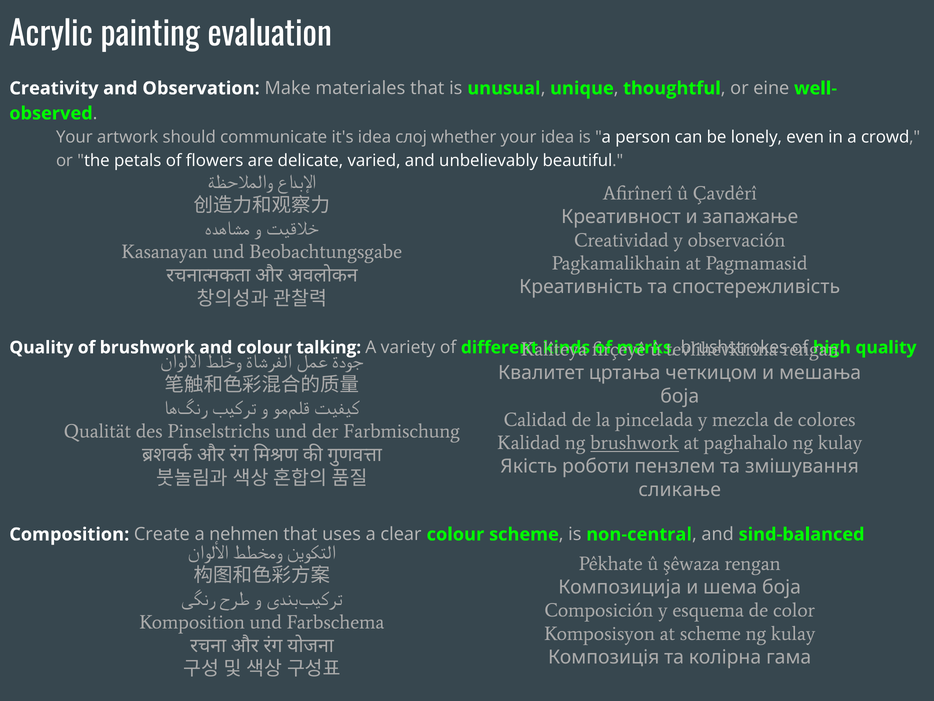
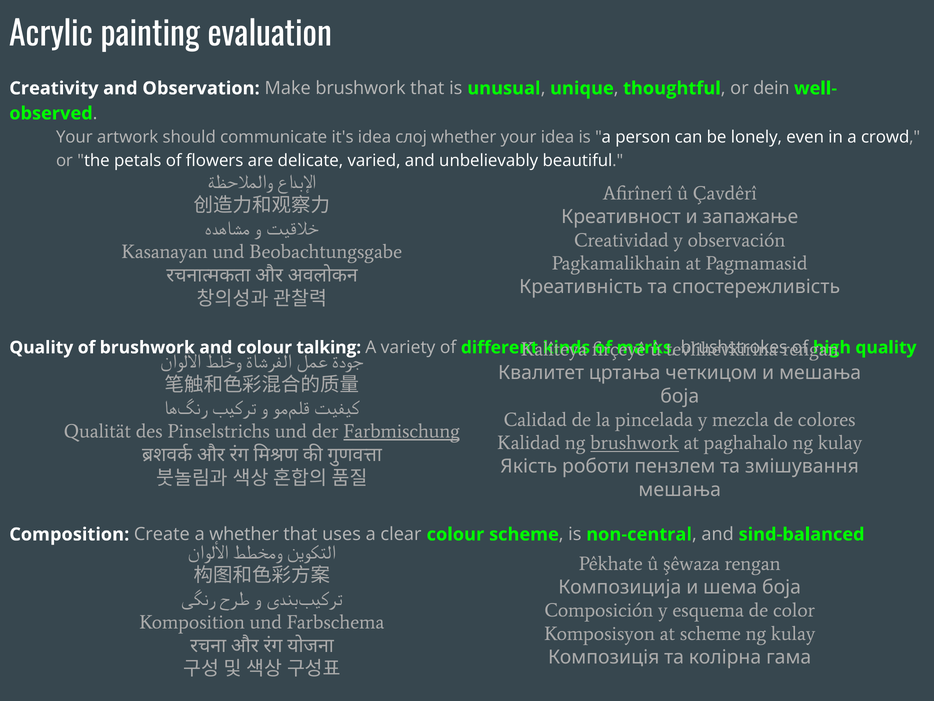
Make materiales: materiales -> brushwork (360, 88)
eine: eine -> dein (771, 88)
Farbmischung underline: none -> present (402, 431)
сликање: сликање -> мешања (680, 489)
a nehmen: nehmen -> whether (244, 534)
